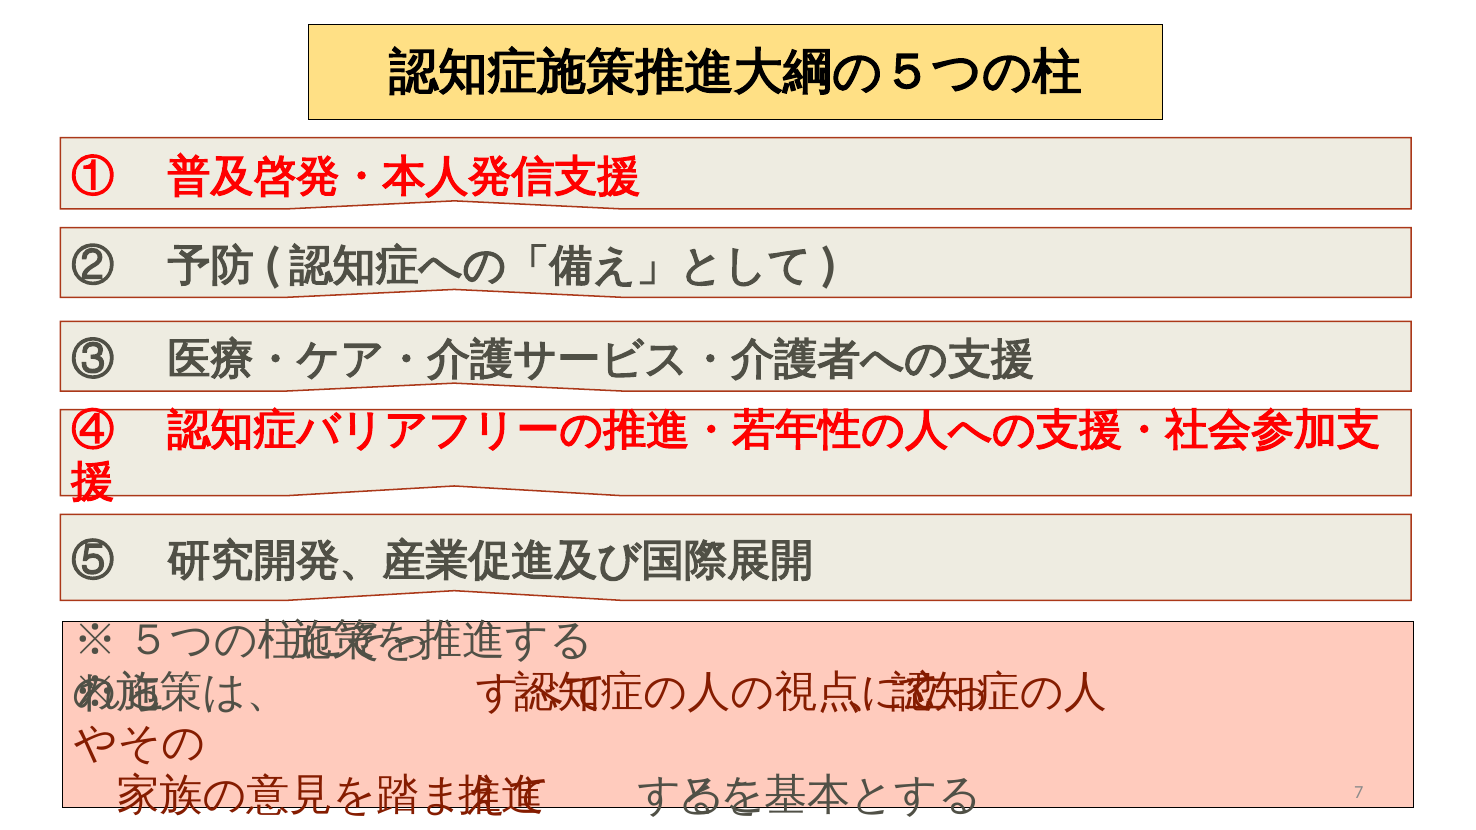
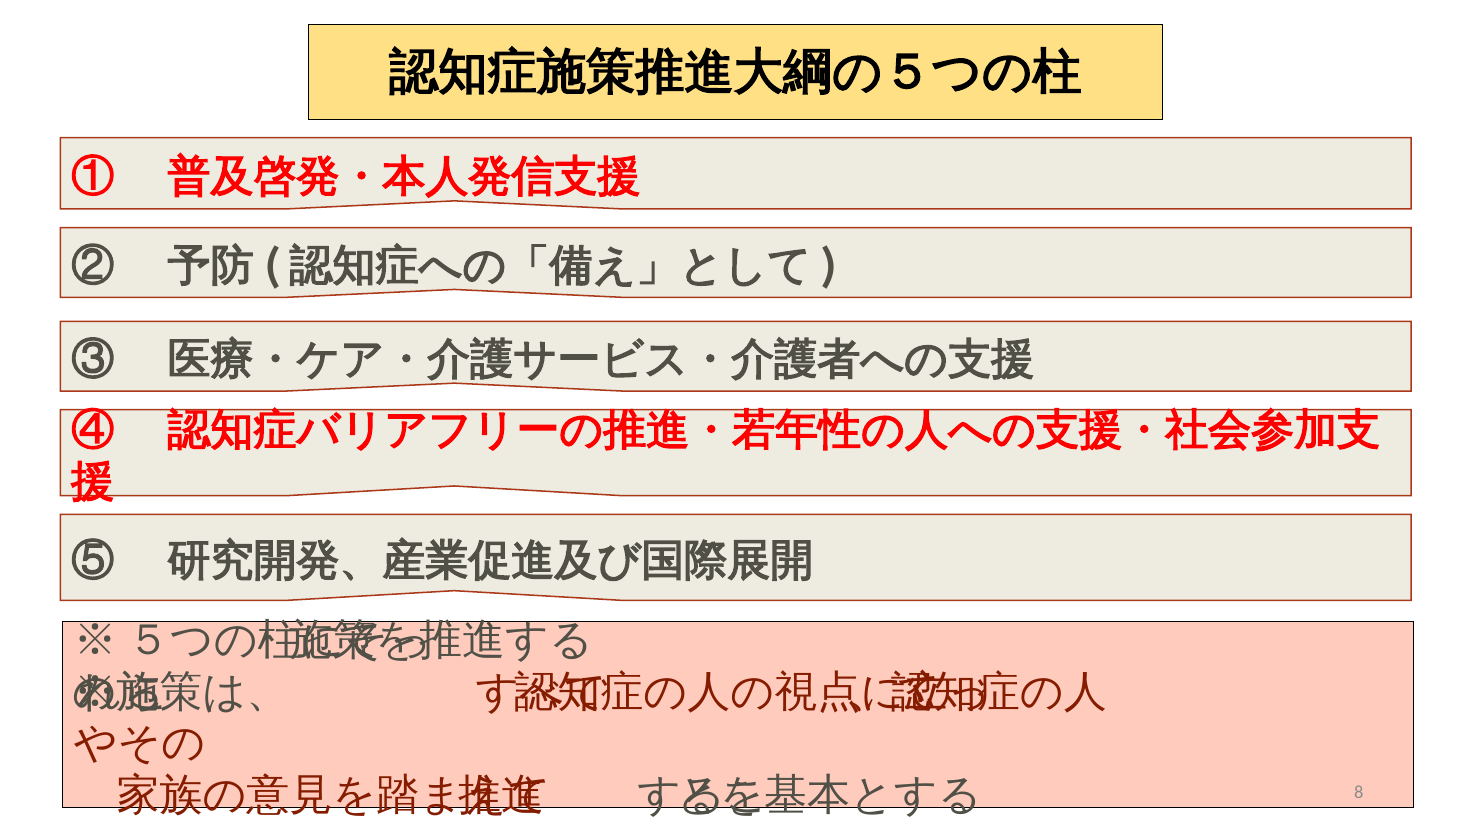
7: 7 -> 8 (1359, 793)
